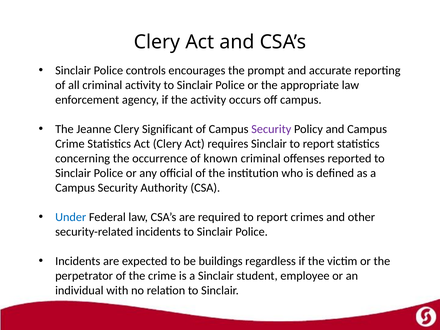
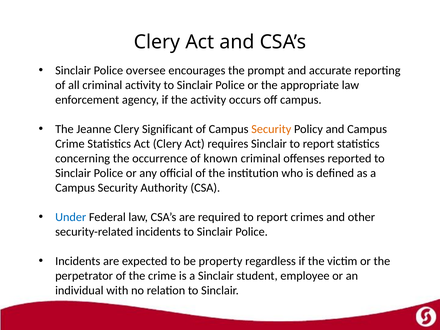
controls: controls -> oversee (146, 70)
Security colour: purple -> orange (271, 129)
buildings: buildings -> property (221, 261)
